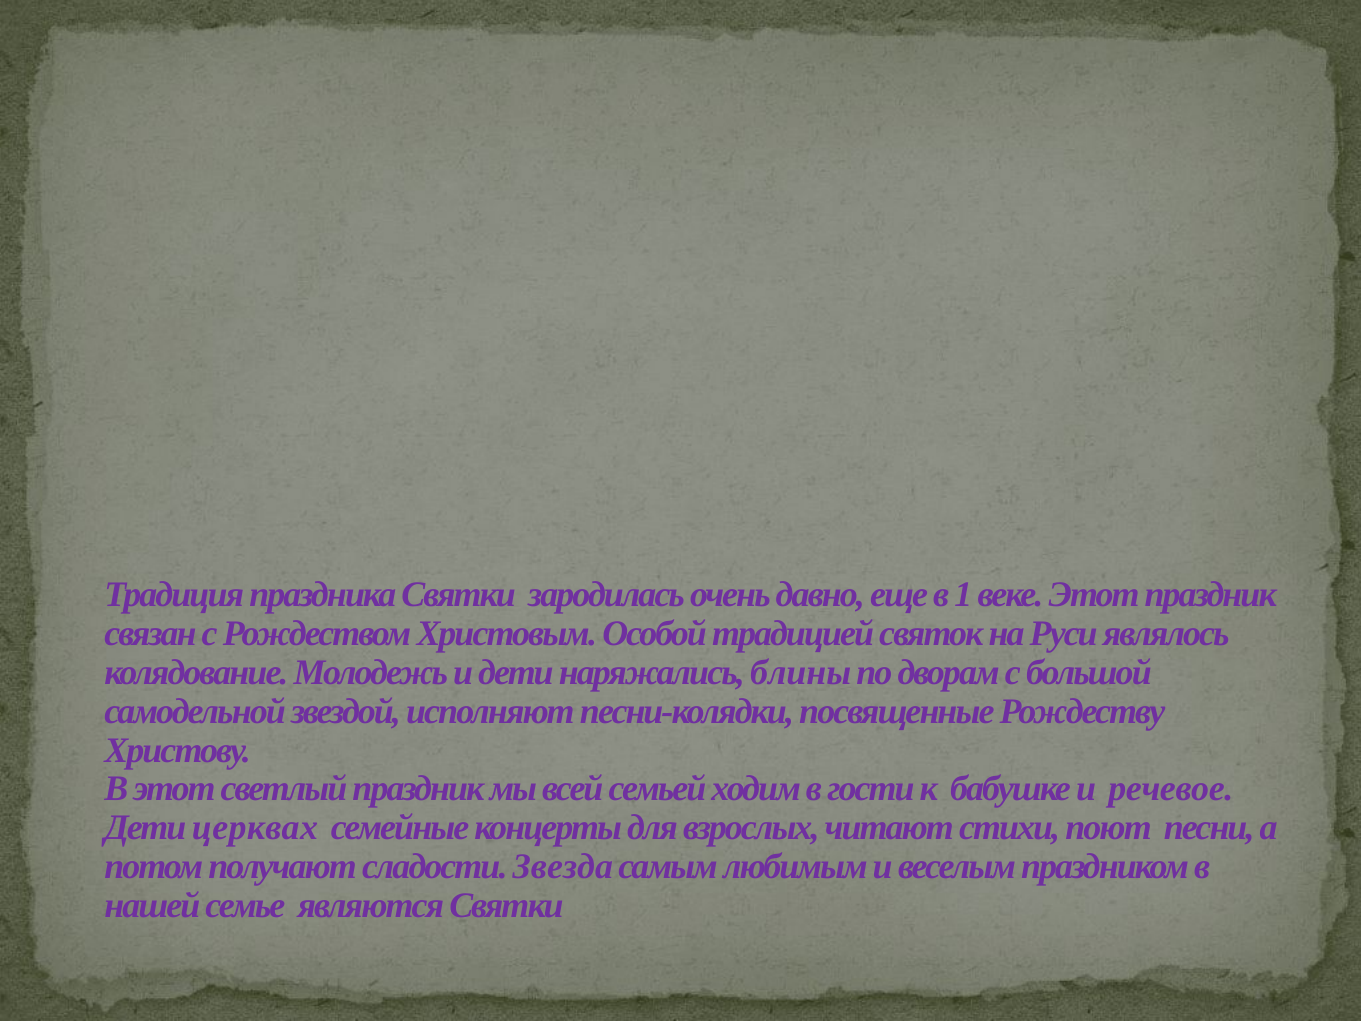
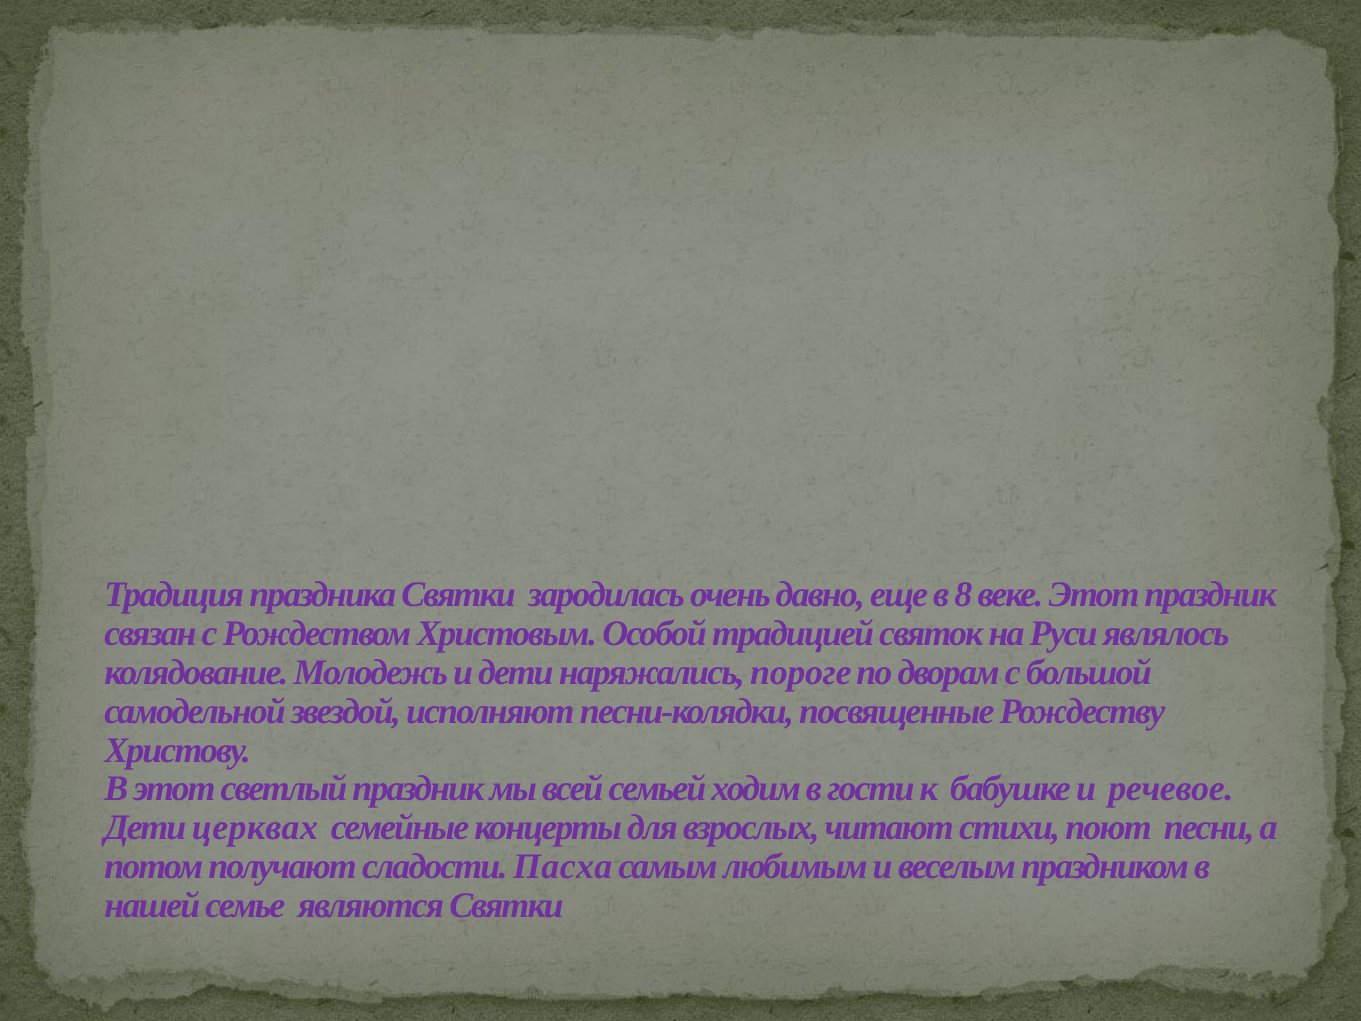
1: 1 -> 8 (963, 595)
блины: блины -> пороге (801, 672)
Звезда: Звезда -> Пасха (563, 866)
